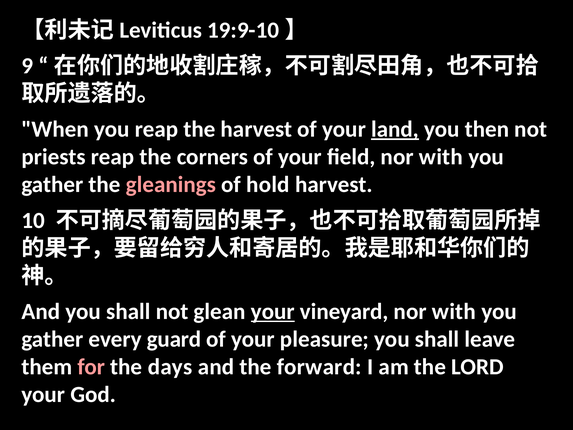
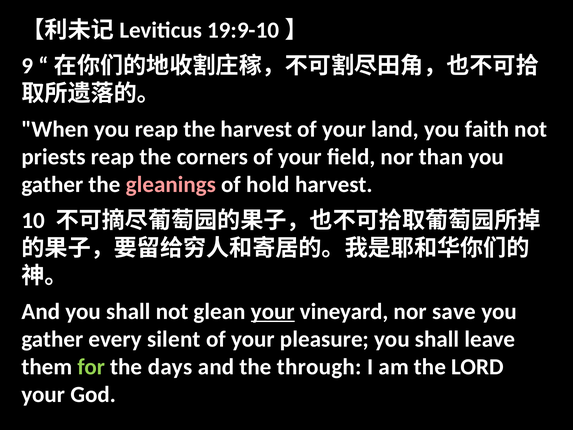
land underline: present -> none (395, 129)
then: then -> faith (487, 129)
field nor with: with -> than (441, 157)
vineyard nor with: with -> save (454, 311)
guard: guard -> silent (174, 339)
for colour: pink -> light green (91, 367)
forward: forward -> through (319, 367)
